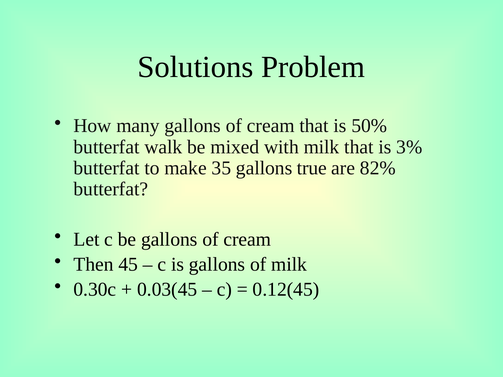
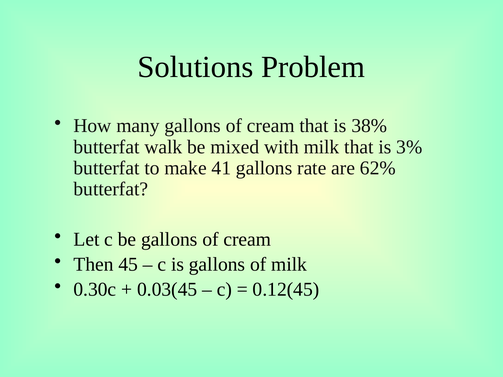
50%: 50% -> 38% (369, 126)
35: 35 -> 41 (221, 168)
true: true -> rate (312, 168)
82%: 82% -> 62% (378, 168)
